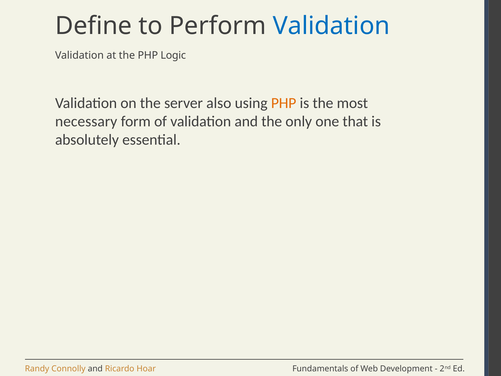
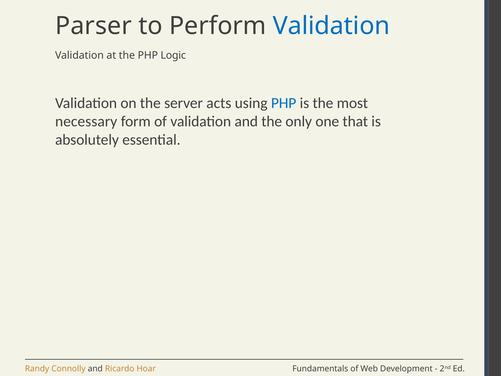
Define: Define -> Parser (93, 26)
also: also -> acts (219, 103)
PHP colour: orange -> blue (284, 103)
